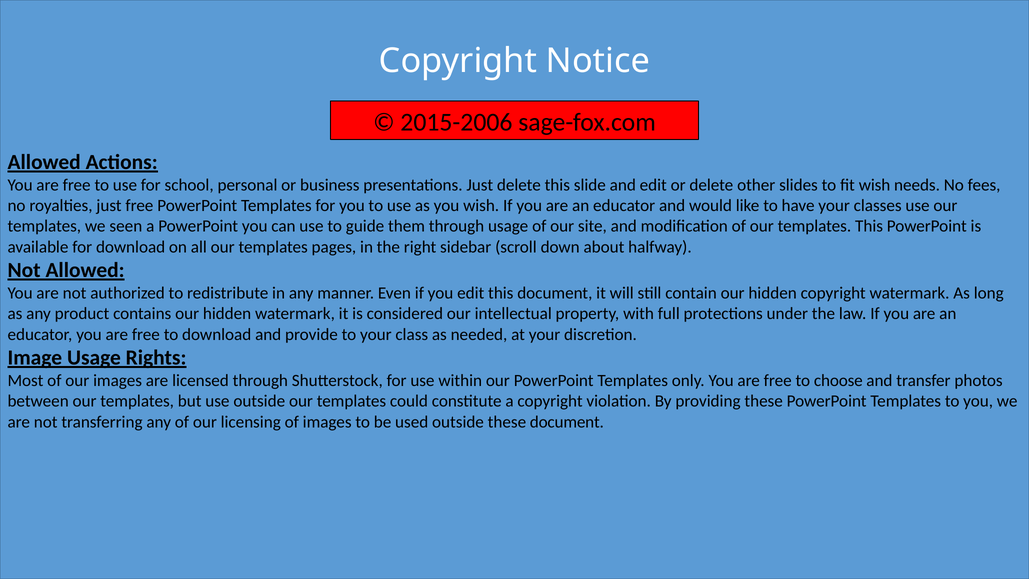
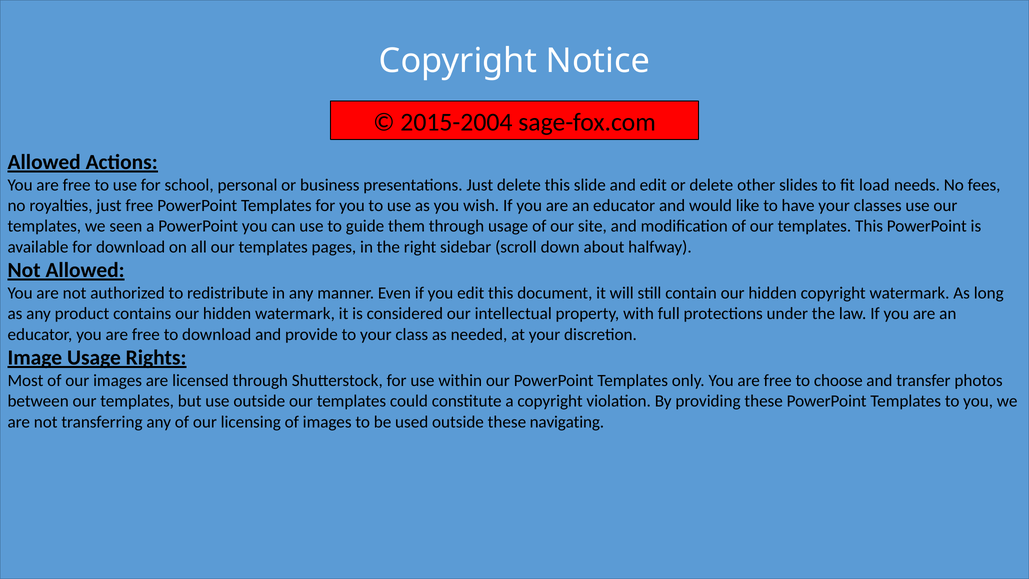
2015-2006: 2015-2006 -> 2015-2004 (456, 122)
fit wish: wish -> load (874, 185)
these document: document -> navigating (567, 422)
